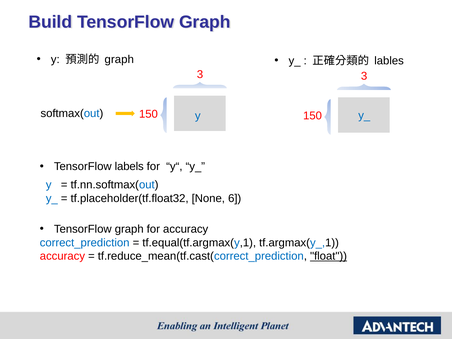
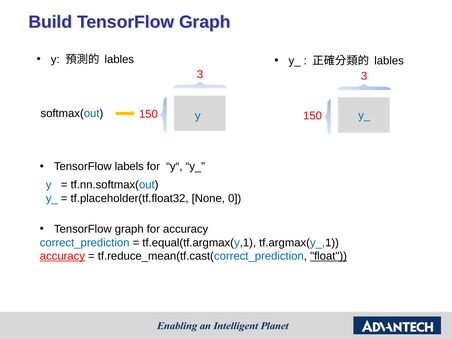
graph: graph -> lables (119, 60)
6: 6 -> 0 (235, 198)
accuracy underline: none -> present (62, 256)
